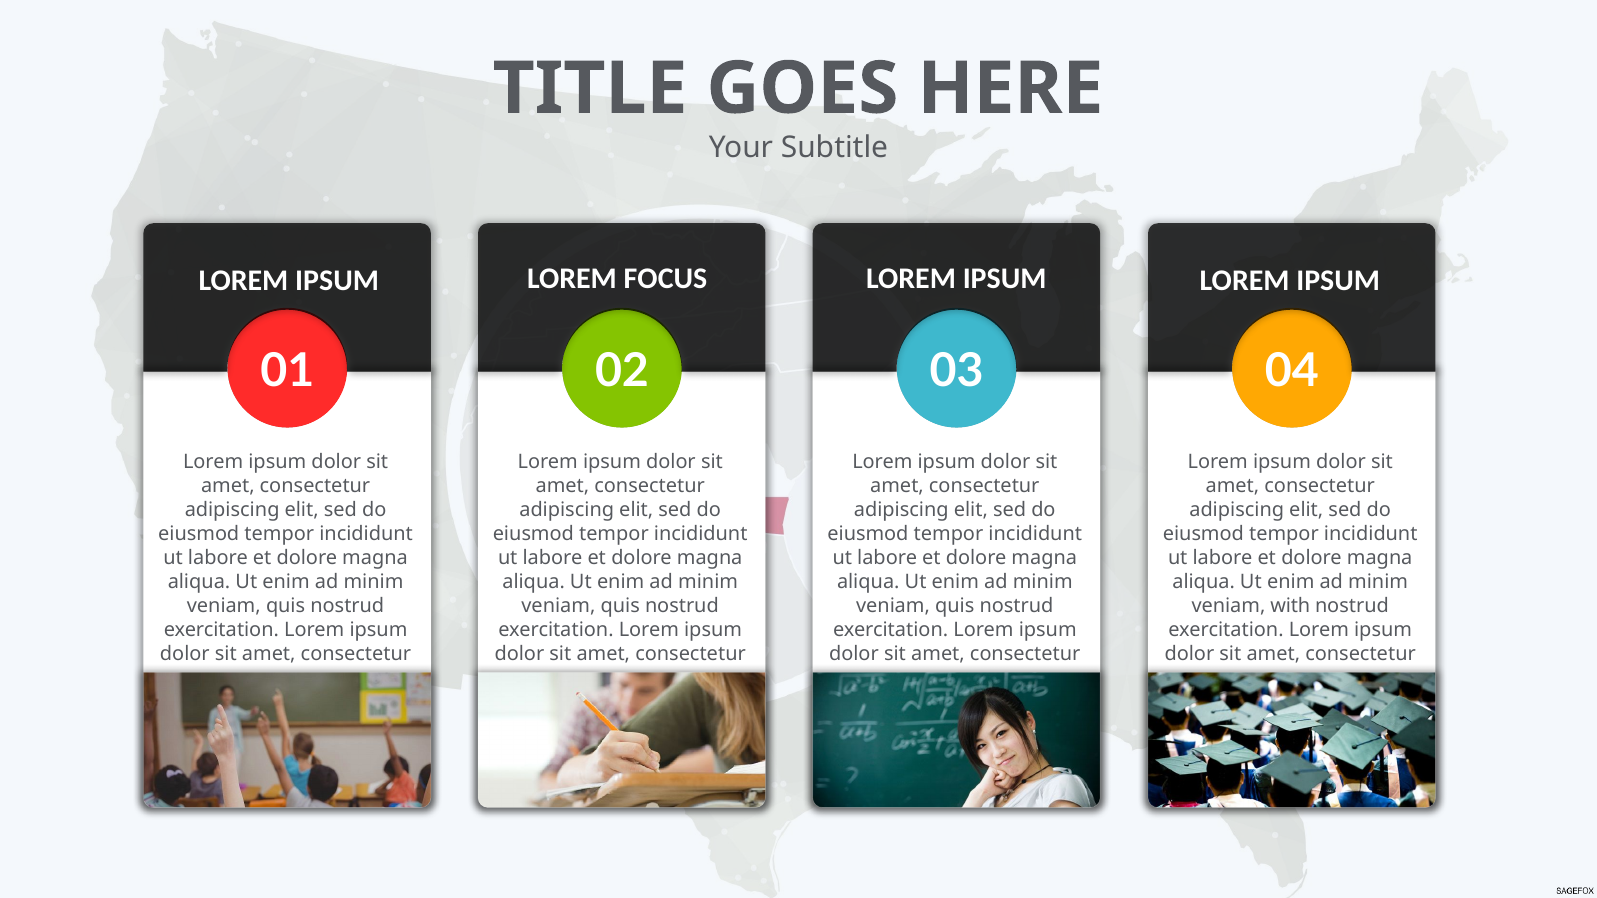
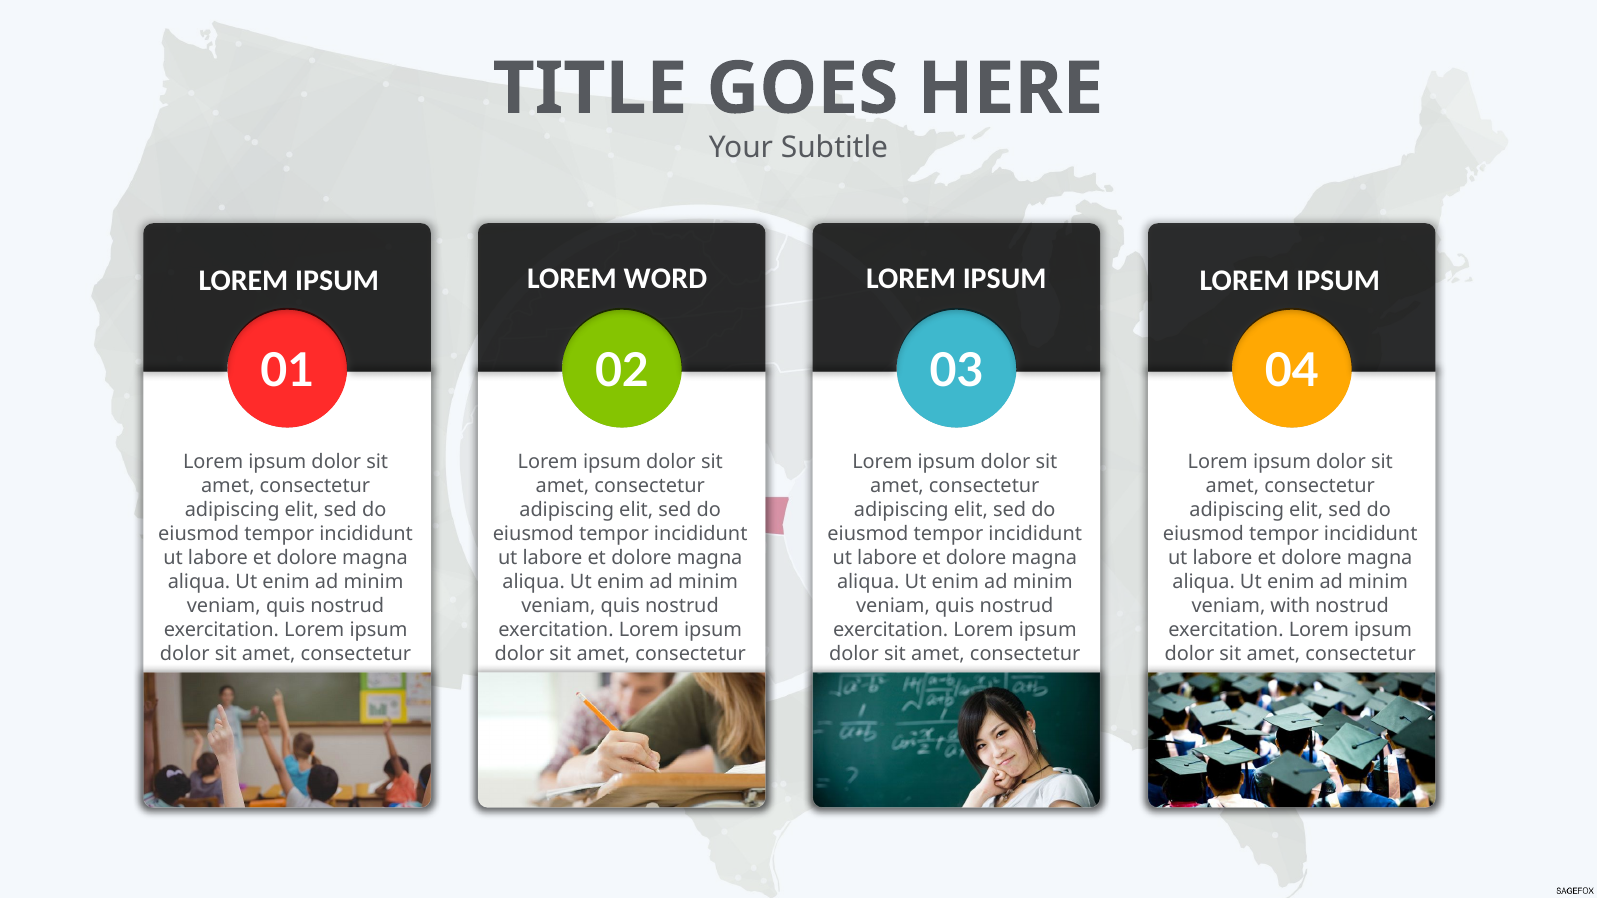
FOCUS: FOCUS -> WORD (665, 279)
